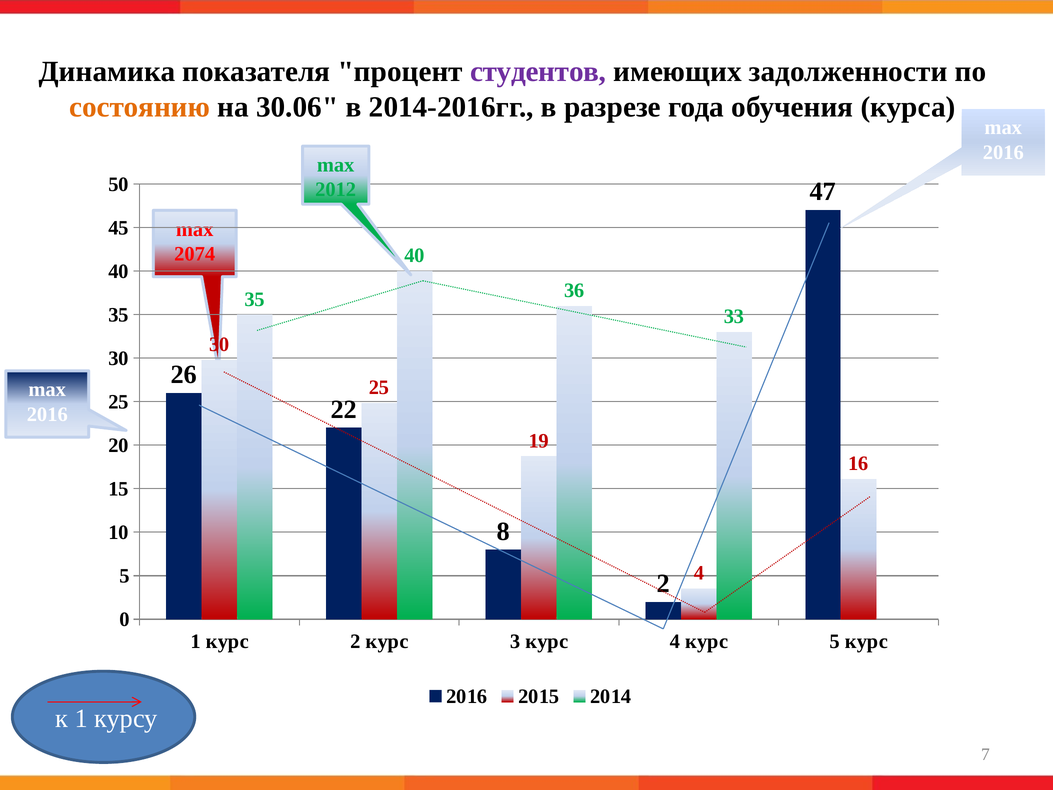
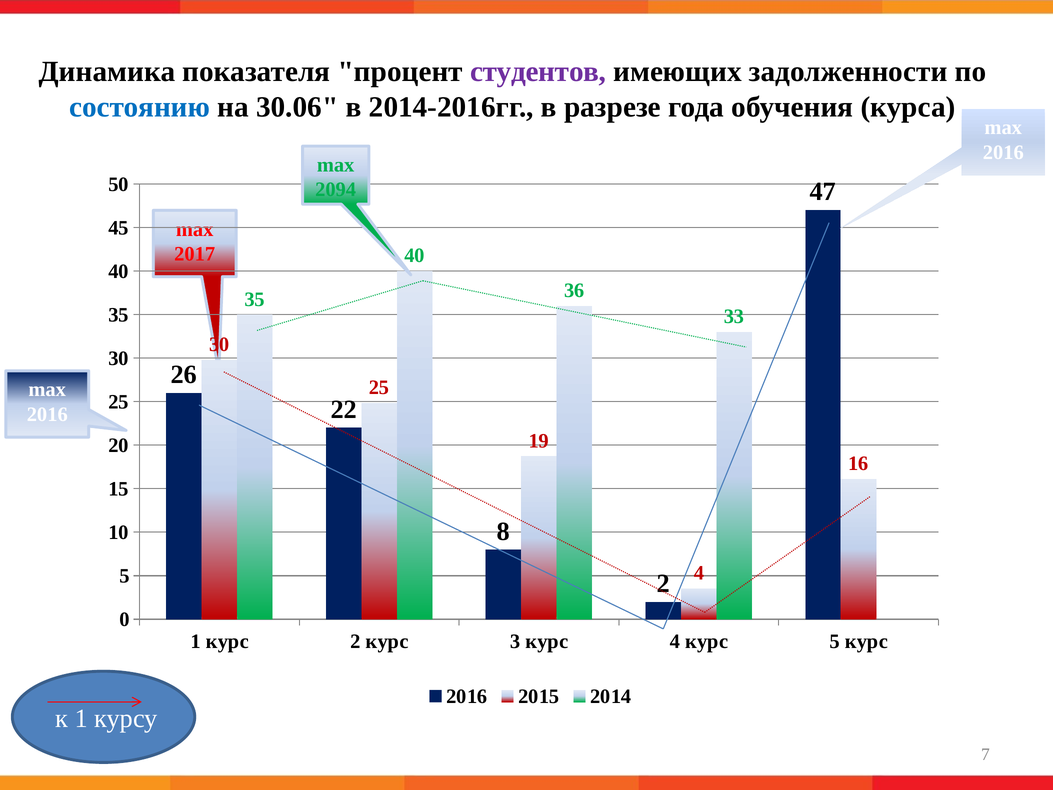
состоянию colour: orange -> blue (140, 107)
2012: 2012 -> 2094 (336, 190)
2074: 2074 -> 2017 (195, 254)
